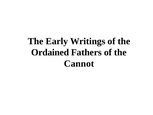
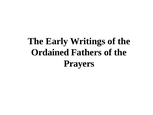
Cannot: Cannot -> Prayers (79, 64)
